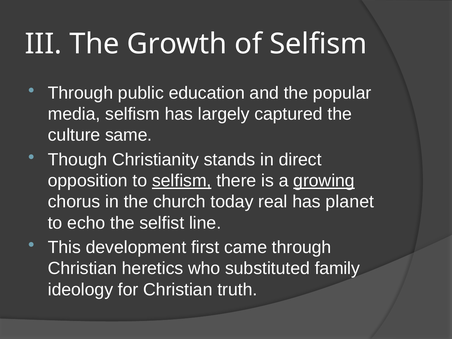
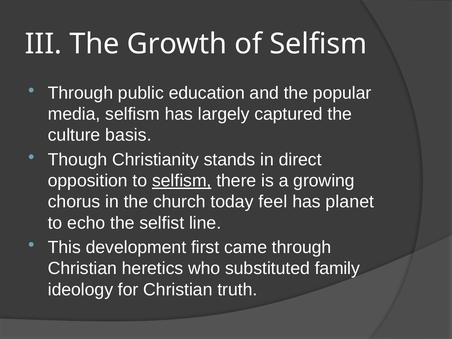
same: same -> basis (128, 135)
growing underline: present -> none (324, 181)
real: real -> feel (273, 202)
